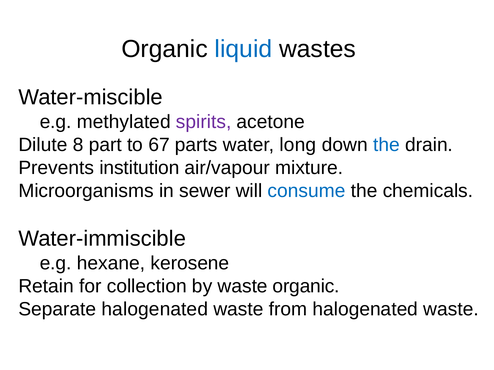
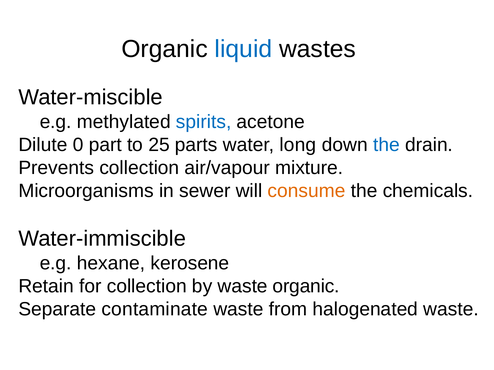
spirits colour: purple -> blue (204, 122)
8: 8 -> 0 (78, 145)
67: 67 -> 25 (159, 145)
Prevents institution: institution -> collection (139, 168)
consume colour: blue -> orange (307, 191)
Separate halogenated: halogenated -> contaminate (155, 310)
